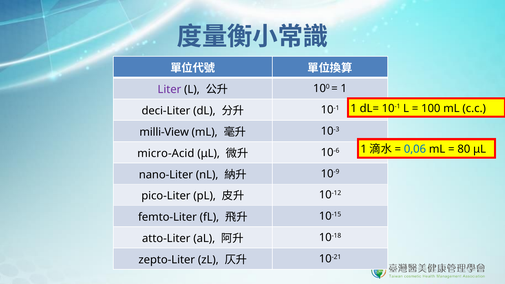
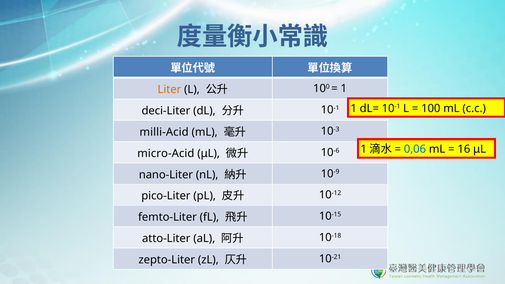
Liter colour: purple -> orange (169, 89)
milli-View: milli-View -> milli-Acid (164, 132)
80: 80 -> 16 (464, 149)
